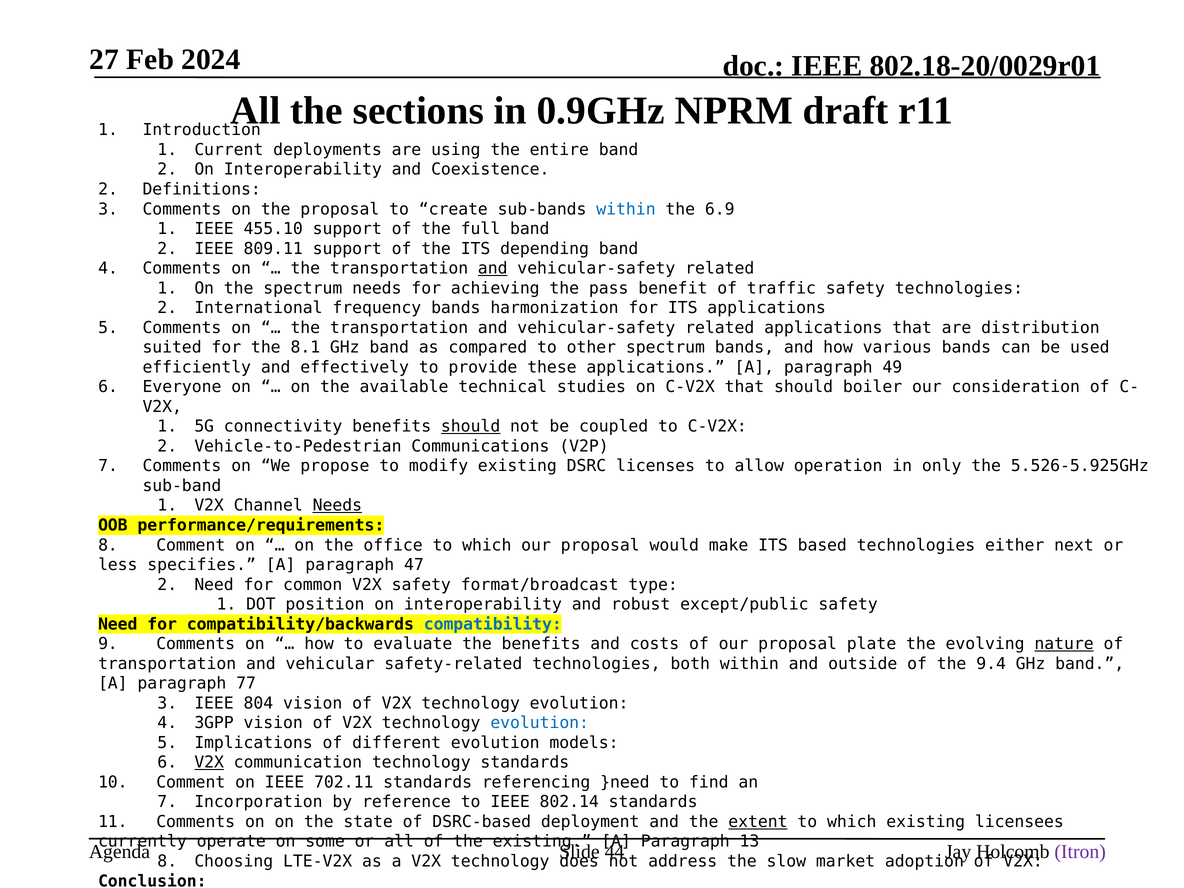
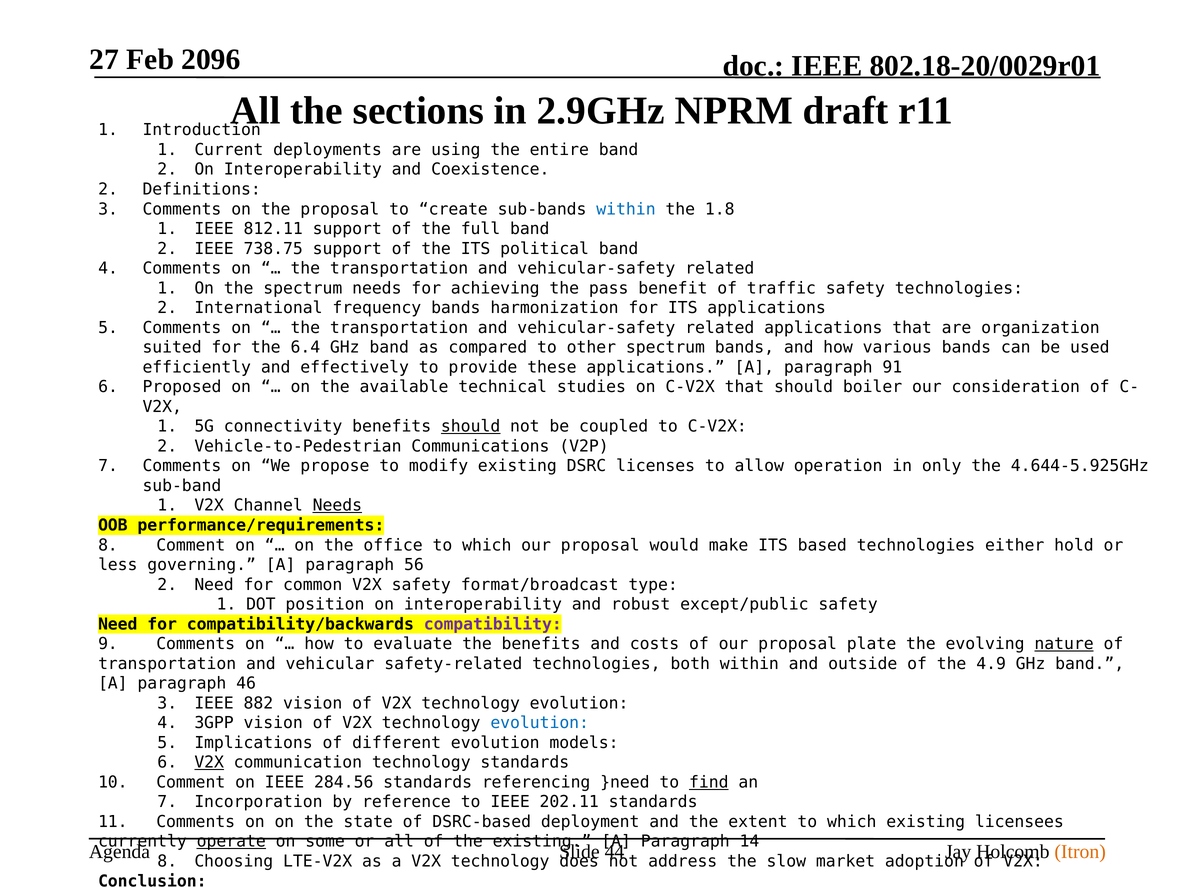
2024: 2024 -> 2096 (211, 60)
0.9GHz: 0.9GHz -> 2.9GHz (601, 111)
6.9: 6.9 -> 1.8 (720, 209)
455.10: 455.10 -> 812.11 (273, 229)
809.11: 809.11 -> 738.75 (273, 249)
depending: depending -> political (545, 249)
and underline: present -> none (493, 268)
distribution: distribution -> organization (1040, 328)
8.1: 8.1 -> 6.4 (305, 347)
49: 49 -> 91 (892, 367)
Everyone: Everyone -> Proposed (182, 387)
5.526-5.925GHz: 5.526-5.925GHz -> 4.644-5.925GHz (1080, 466)
next: next -> hold (1074, 545)
specifies: specifies -> governing (202, 565)
47: 47 -> 56 (414, 565)
compatibility colour: blue -> purple (493, 624)
9.4: 9.4 -> 4.9 (991, 664)
77: 77 -> 46 (246, 683)
804: 804 -> 882 (258, 703)
702.11: 702.11 -> 284.56 (344, 782)
find underline: none -> present (709, 782)
802.14: 802.14 -> 202.11 (569, 802)
extent underline: present -> none (758, 822)
operate underline: none -> present (231, 842)
13: 13 -> 14 (749, 842)
Itron colour: purple -> orange (1080, 852)
